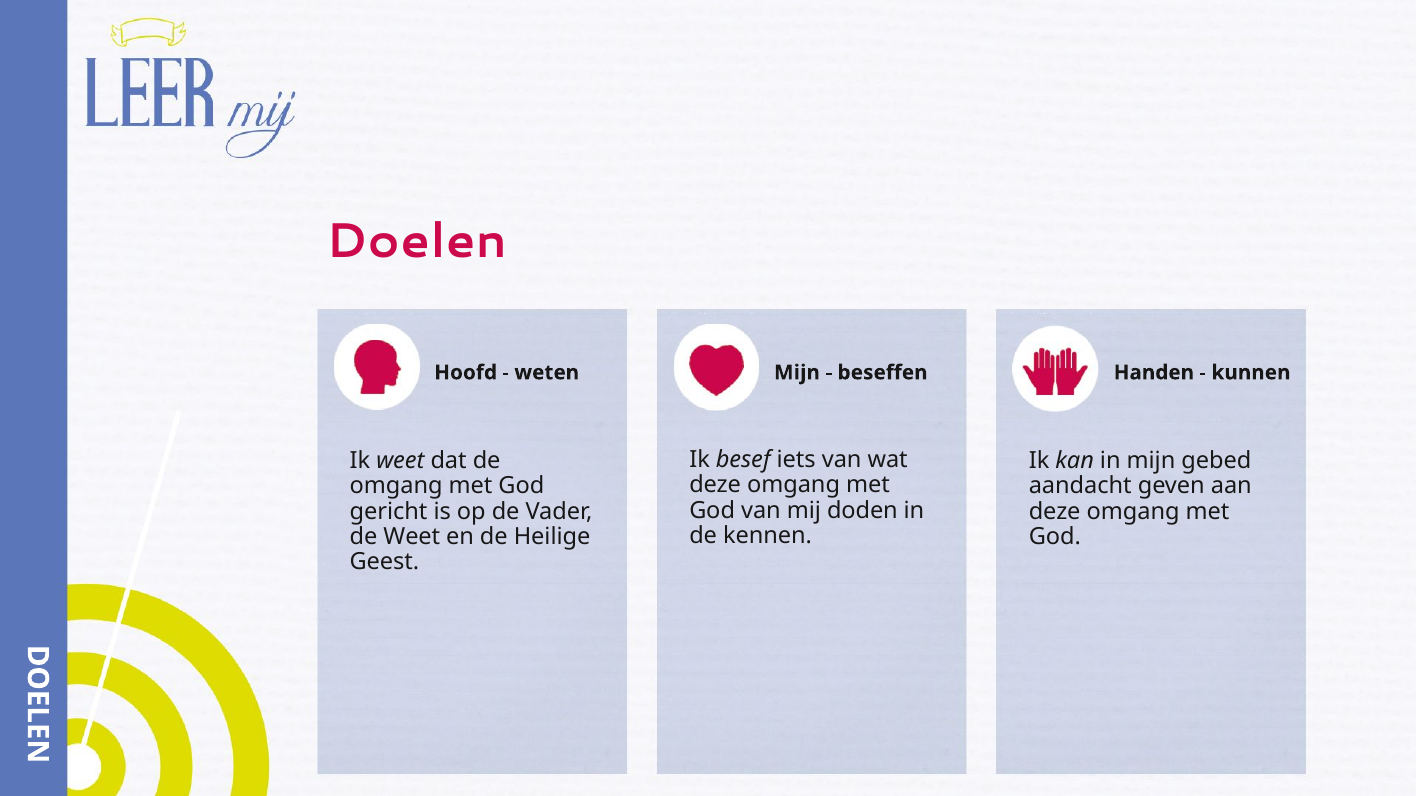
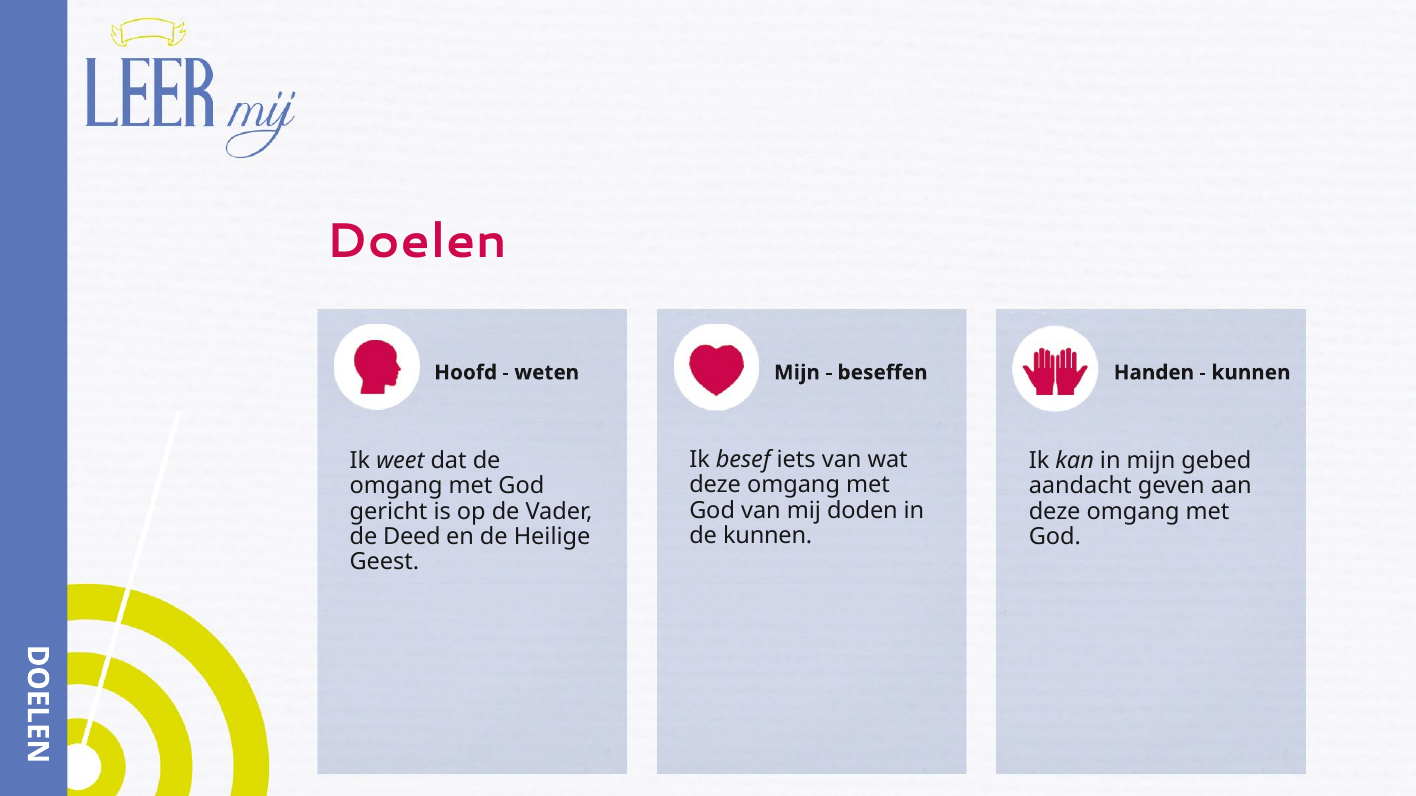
de kennen: kennen -> kunnen (768, 536)
de Weet: Weet -> Deed (412, 537)
